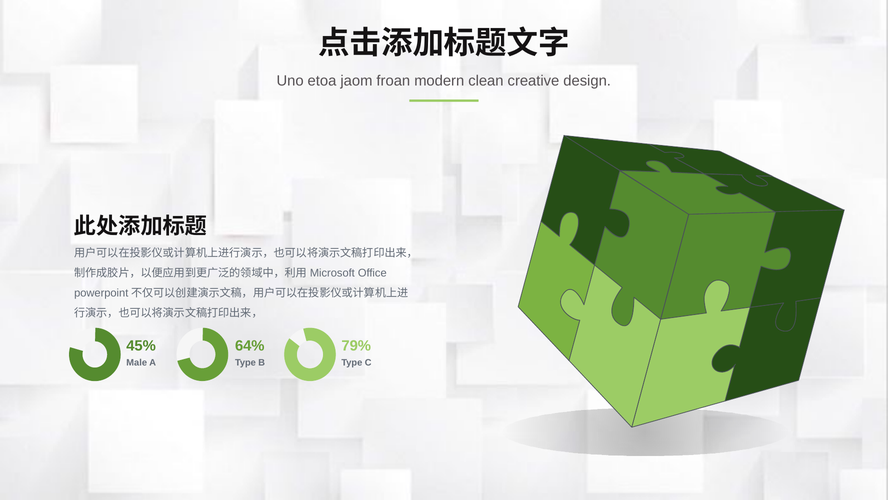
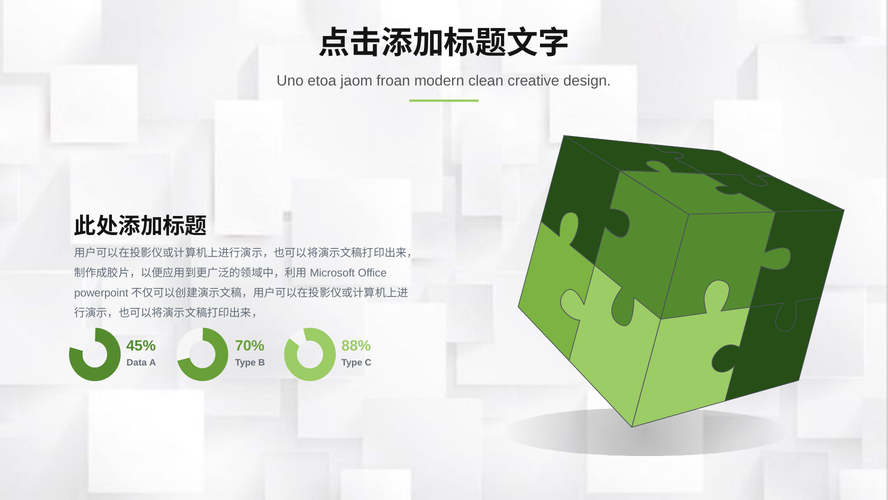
79%: 79% -> 88% (356, 345)
64%: 64% -> 70% (250, 345)
Male: Male -> Data (137, 362)
